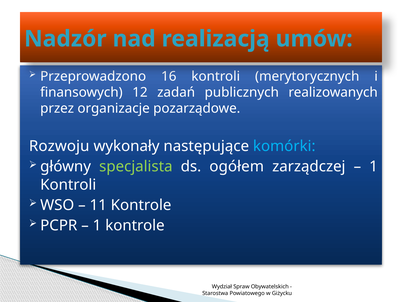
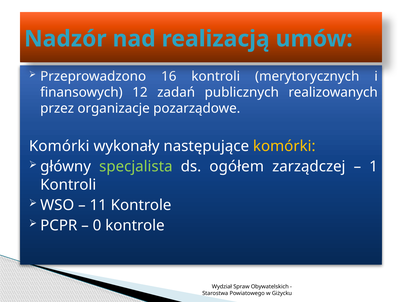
Rozwoju: Rozwoju -> Komórki (59, 146)
komórki colour: light blue -> yellow (284, 146)
1: 1 -> 0 (97, 225)
